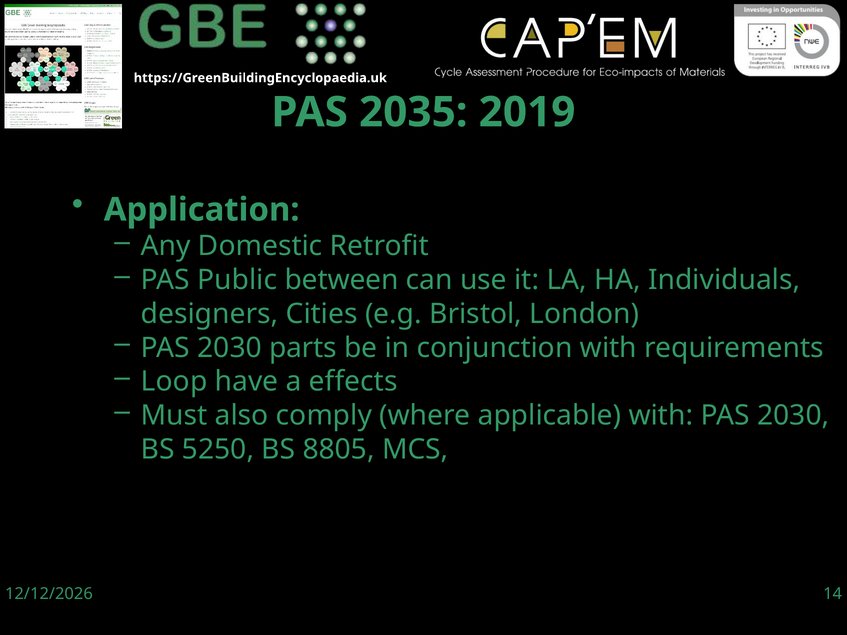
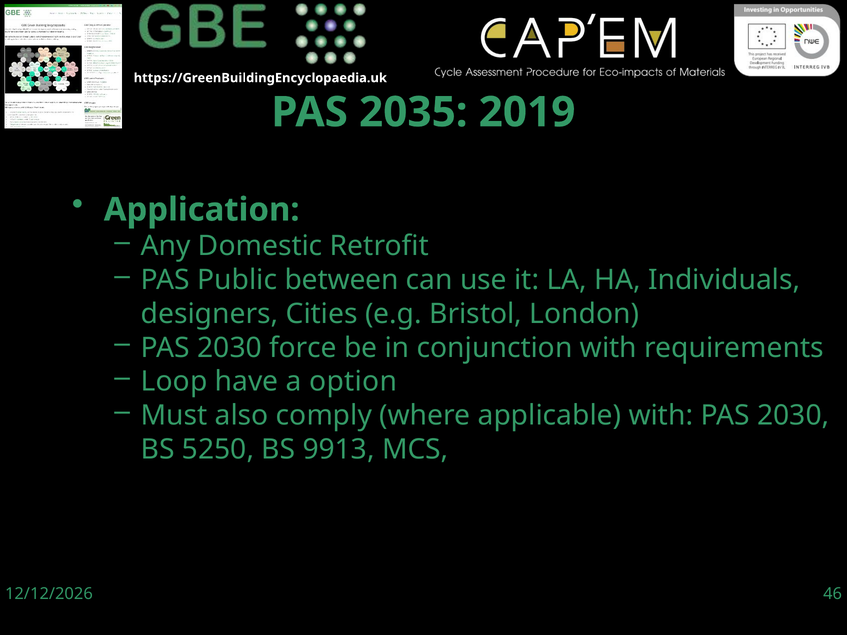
parts: parts -> force (303, 348)
effects: effects -> option (353, 382)
8805: 8805 -> 9913 (339, 449)
14: 14 -> 46 (833, 594)
